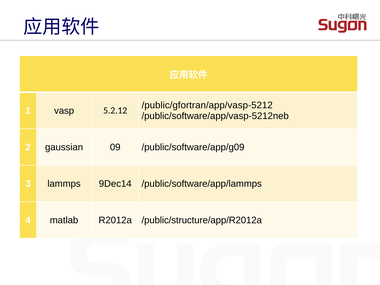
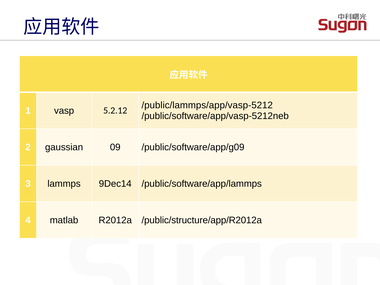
/public/gfortran/app/vasp-5212: /public/gfortran/app/vasp-5212 -> /public/lammps/app/vasp-5212 (207, 105)
